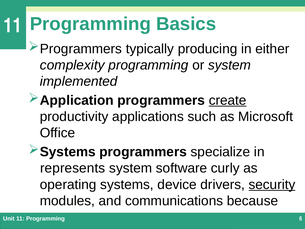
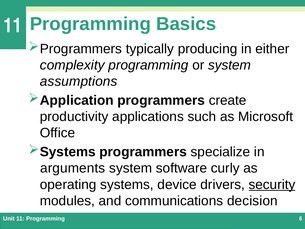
implemented: implemented -> assumptions (79, 81)
create underline: present -> none (228, 100)
represents: represents -> arguments (73, 168)
because: because -> decision (252, 201)
